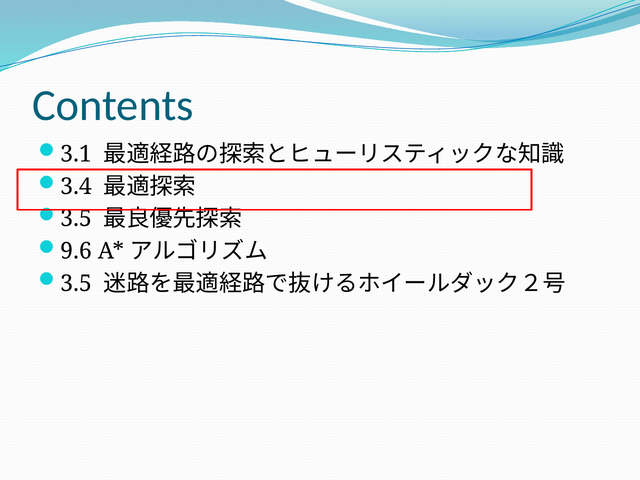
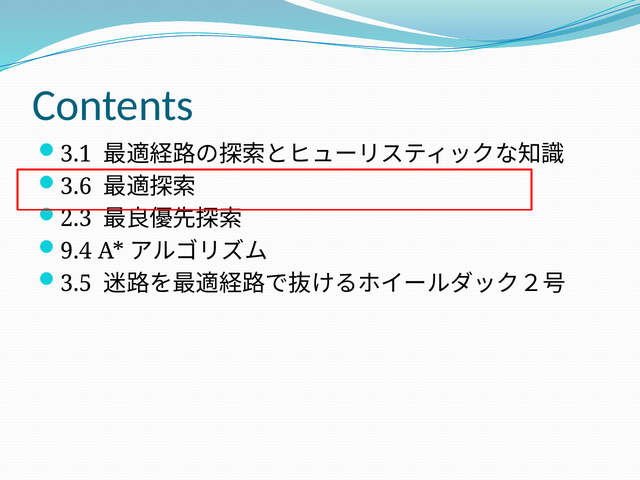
3.4: 3.4 -> 3.6 (76, 186)
3.5: 3.5 -> 2.3 (76, 219)
9.6: 9.6 -> 9.4 (76, 251)
